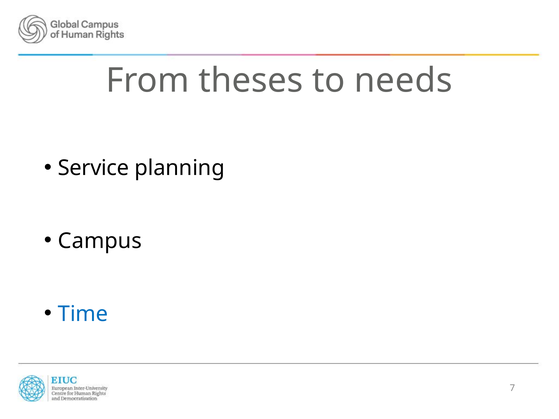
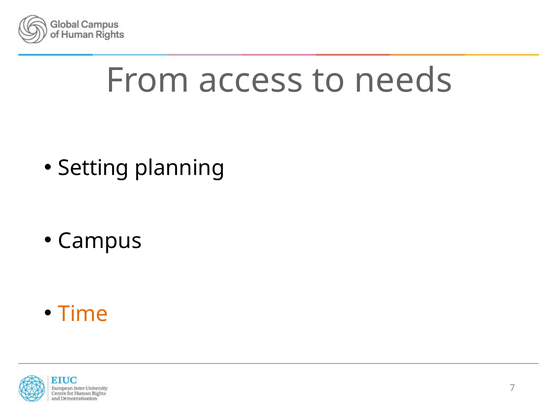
theses: theses -> access (251, 81)
Service: Service -> Setting (94, 168)
Time colour: blue -> orange (83, 314)
